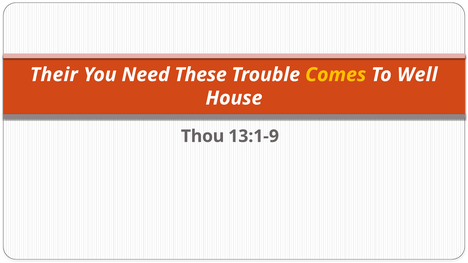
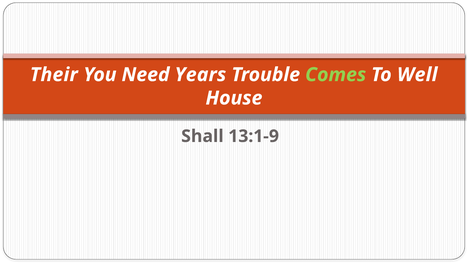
These: These -> Years (200, 75)
Comes colour: yellow -> light green (336, 75)
Thou: Thou -> Shall (202, 136)
